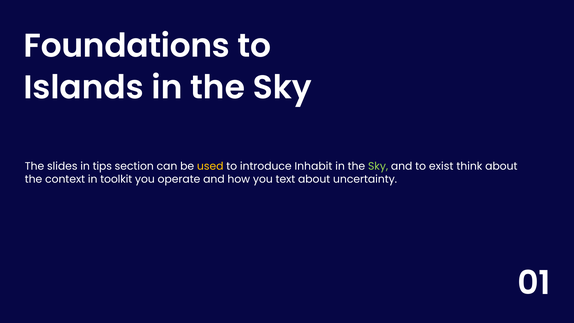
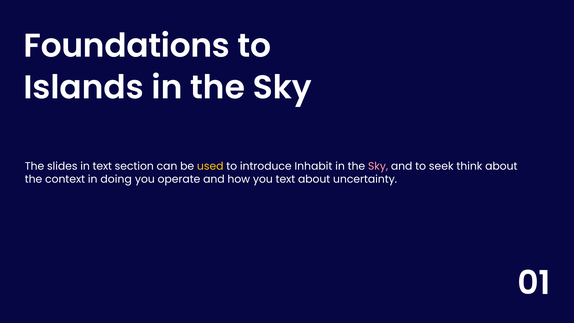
in tips: tips -> text (102, 166)
Sky colour: light green -> pink (378, 166)
exist: exist -> seek (441, 166)
toolkit: toolkit -> doing (116, 179)
